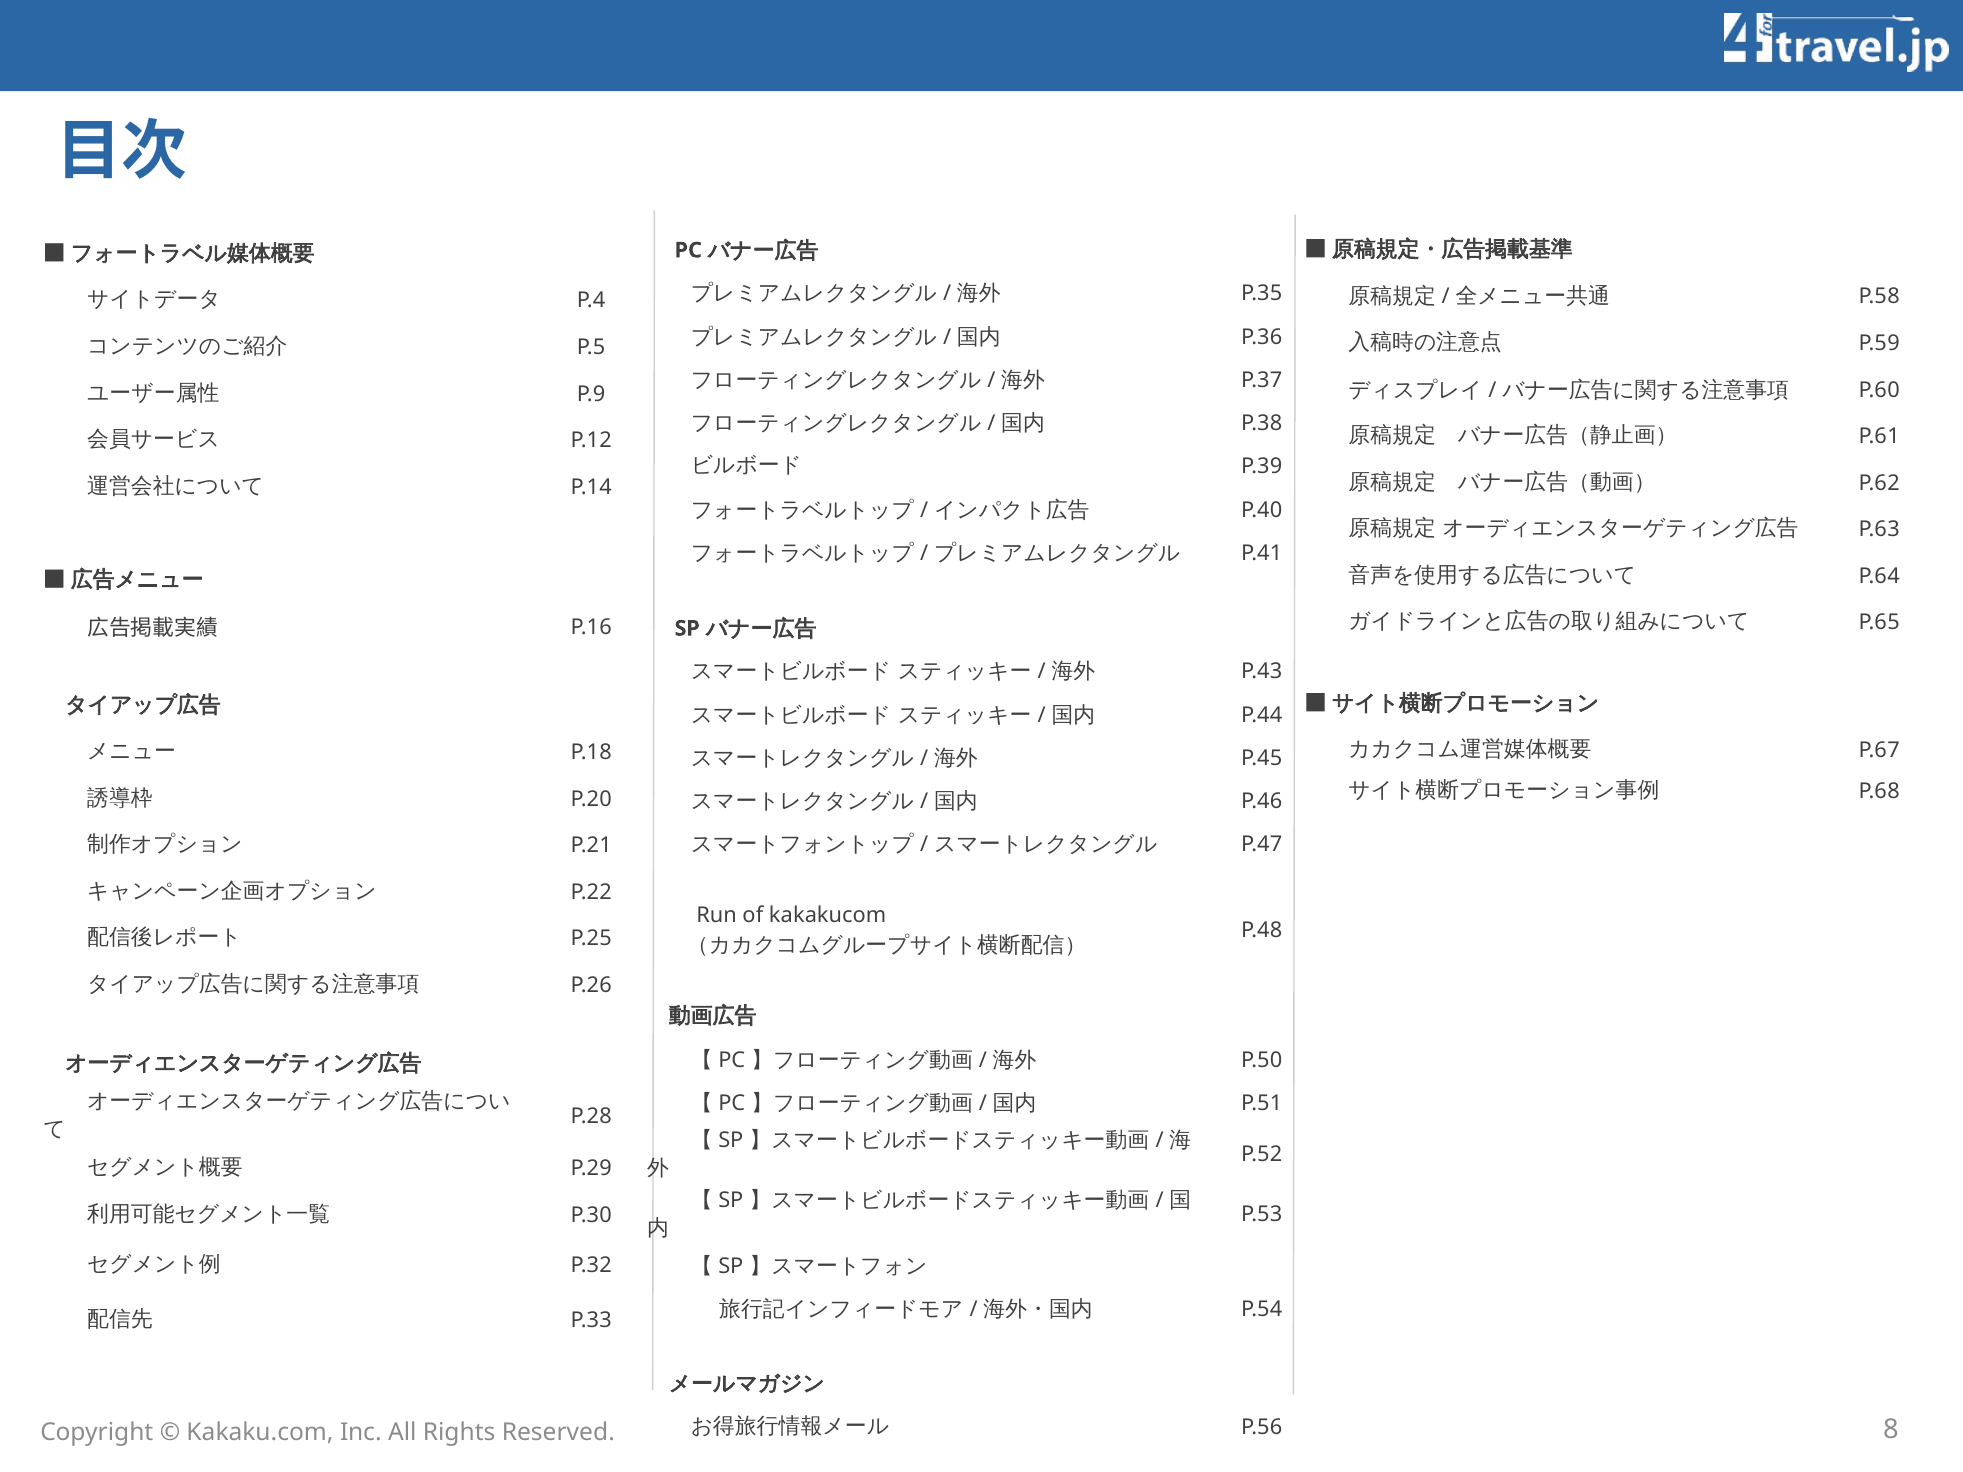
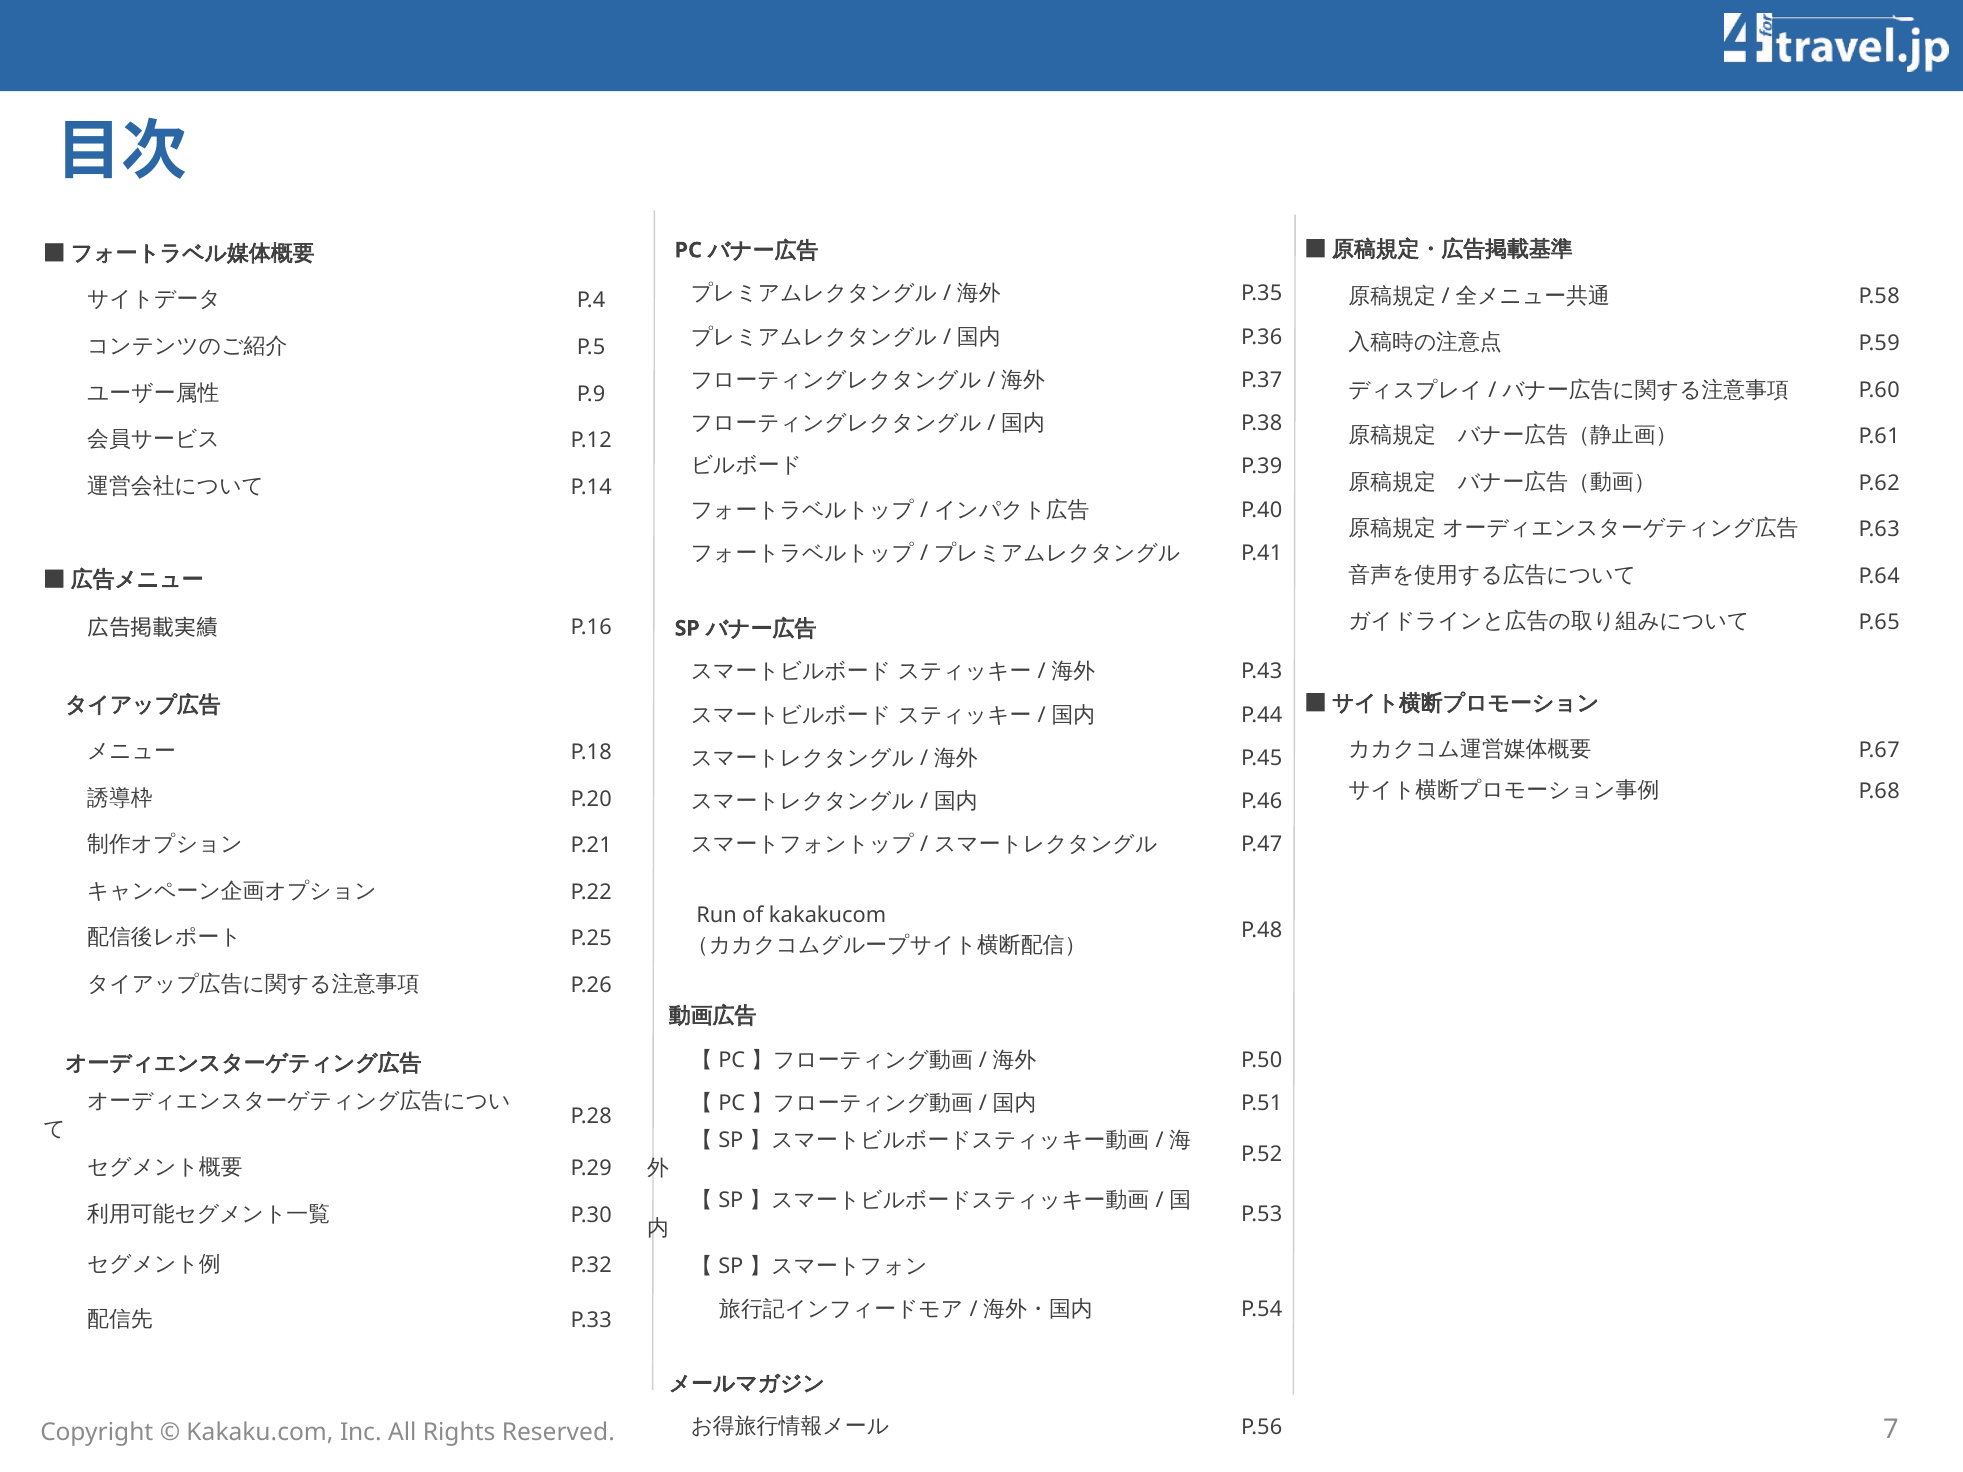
8: 8 -> 7 (1891, 1429)
